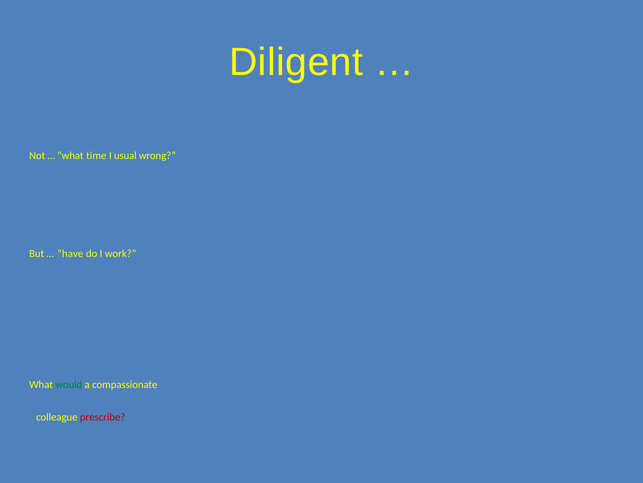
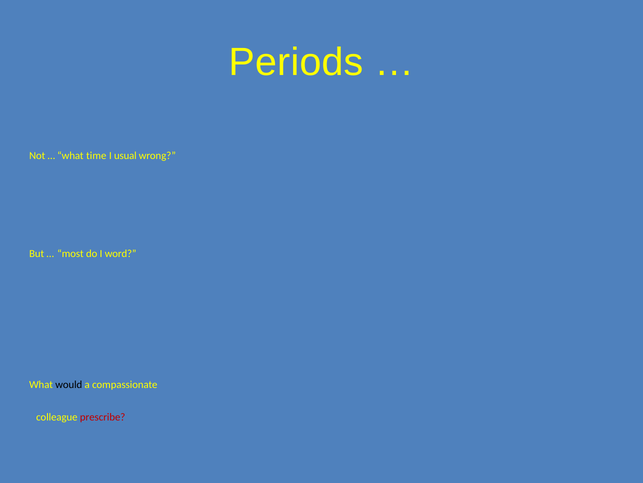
Diligent: Diligent -> Periods (296, 62)
have: have -> most (70, 253)
work: work -> word (121, 253)
would colour: green -> black (69, 384)
